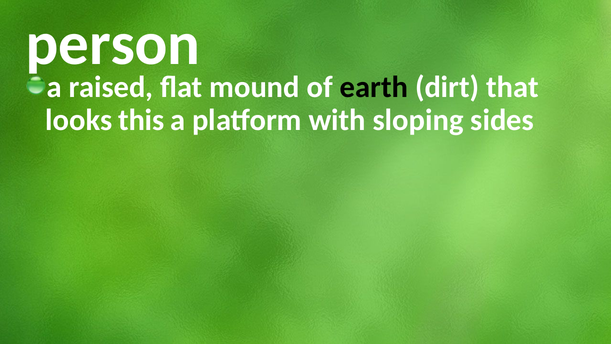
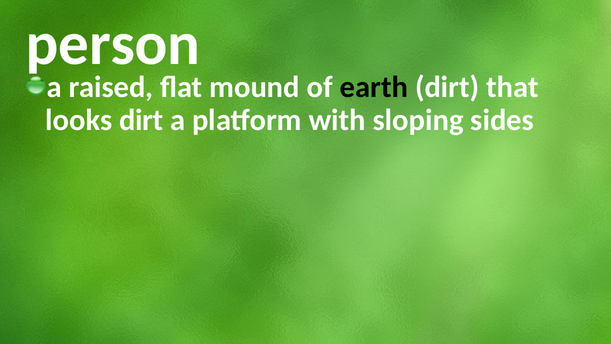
looks this: this -> dirt (141, 120)
